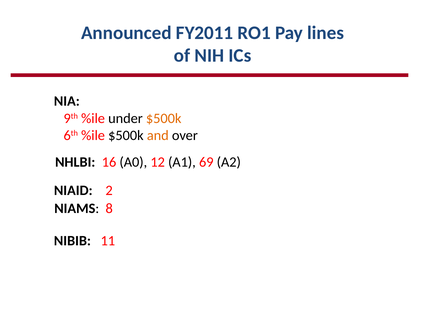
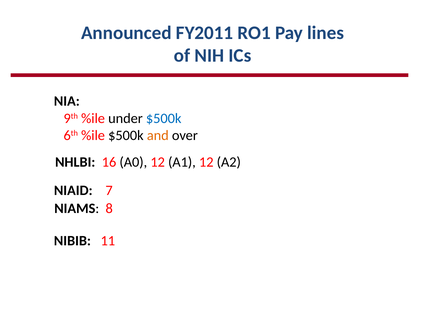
$500k colour: orange -> blue (164, 118)
A1 69: 69 -> 12 (206, 162)
2: 2 -> 7 (109, 190)
